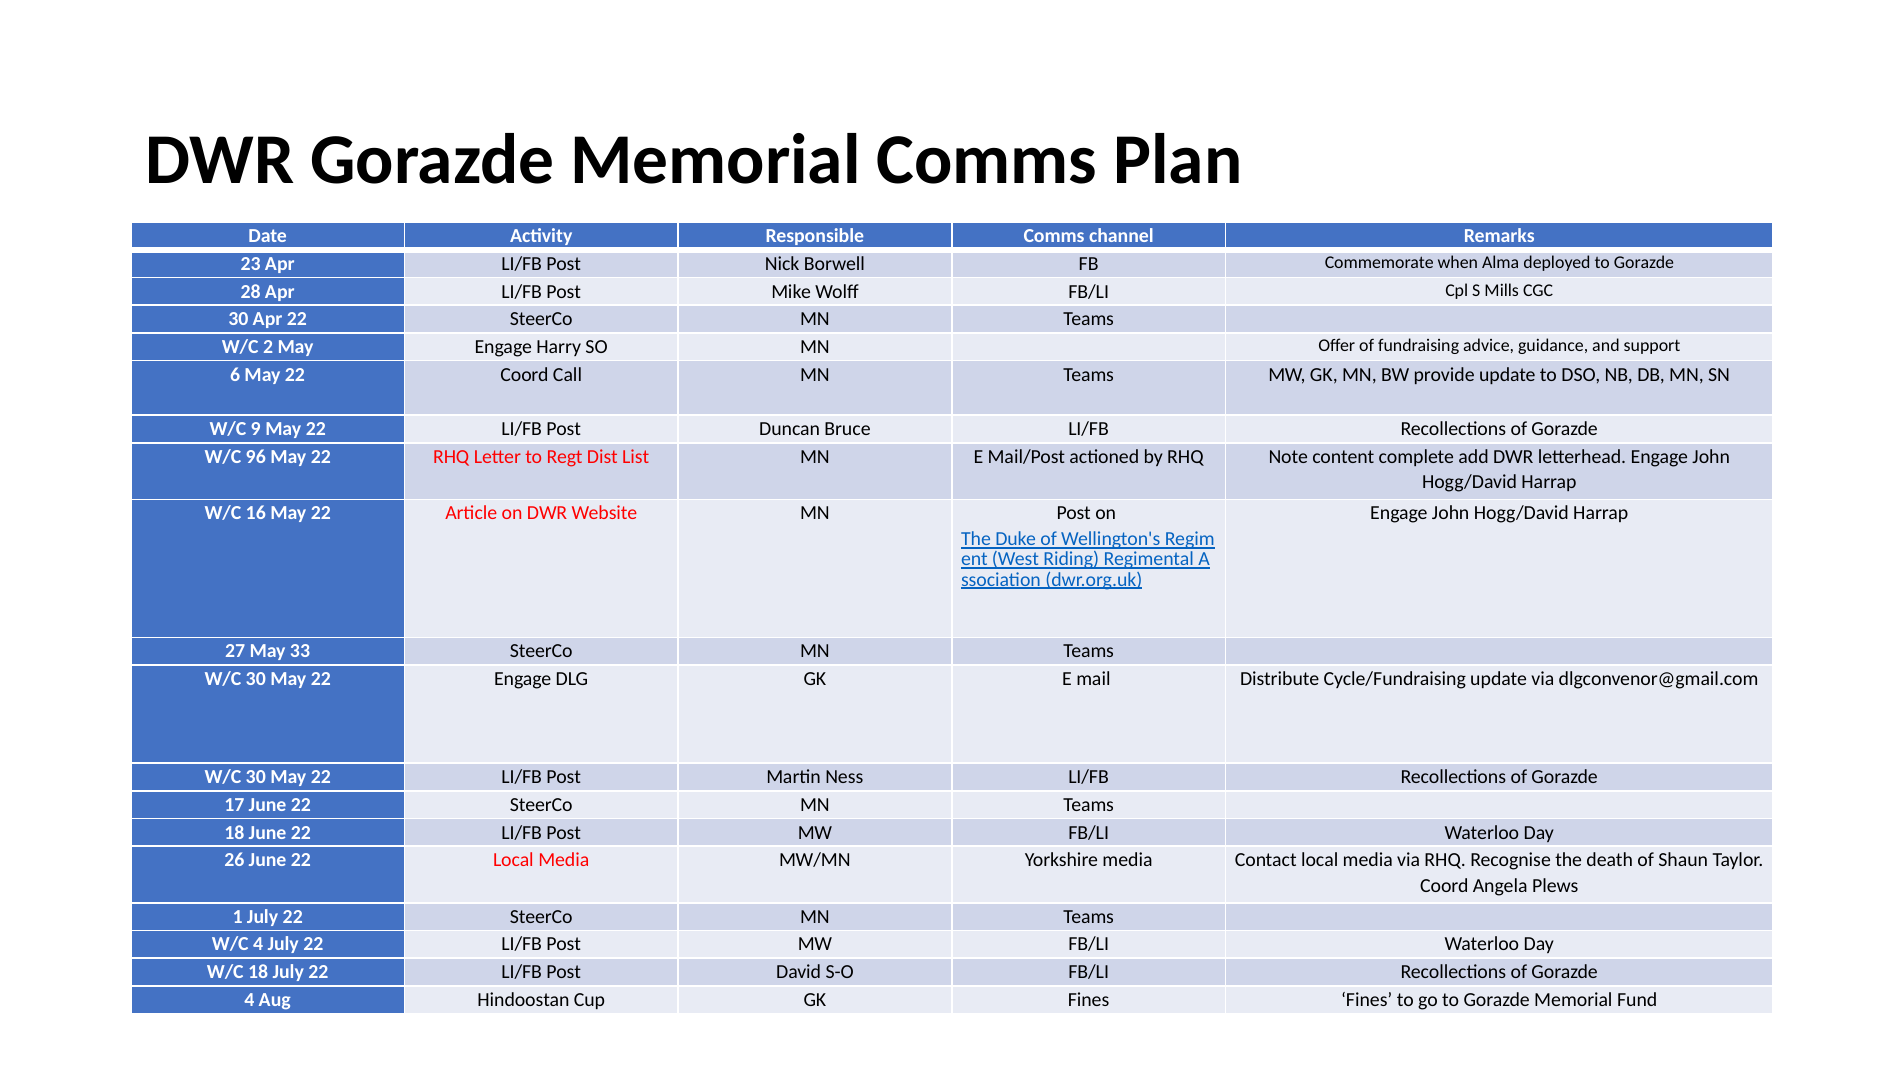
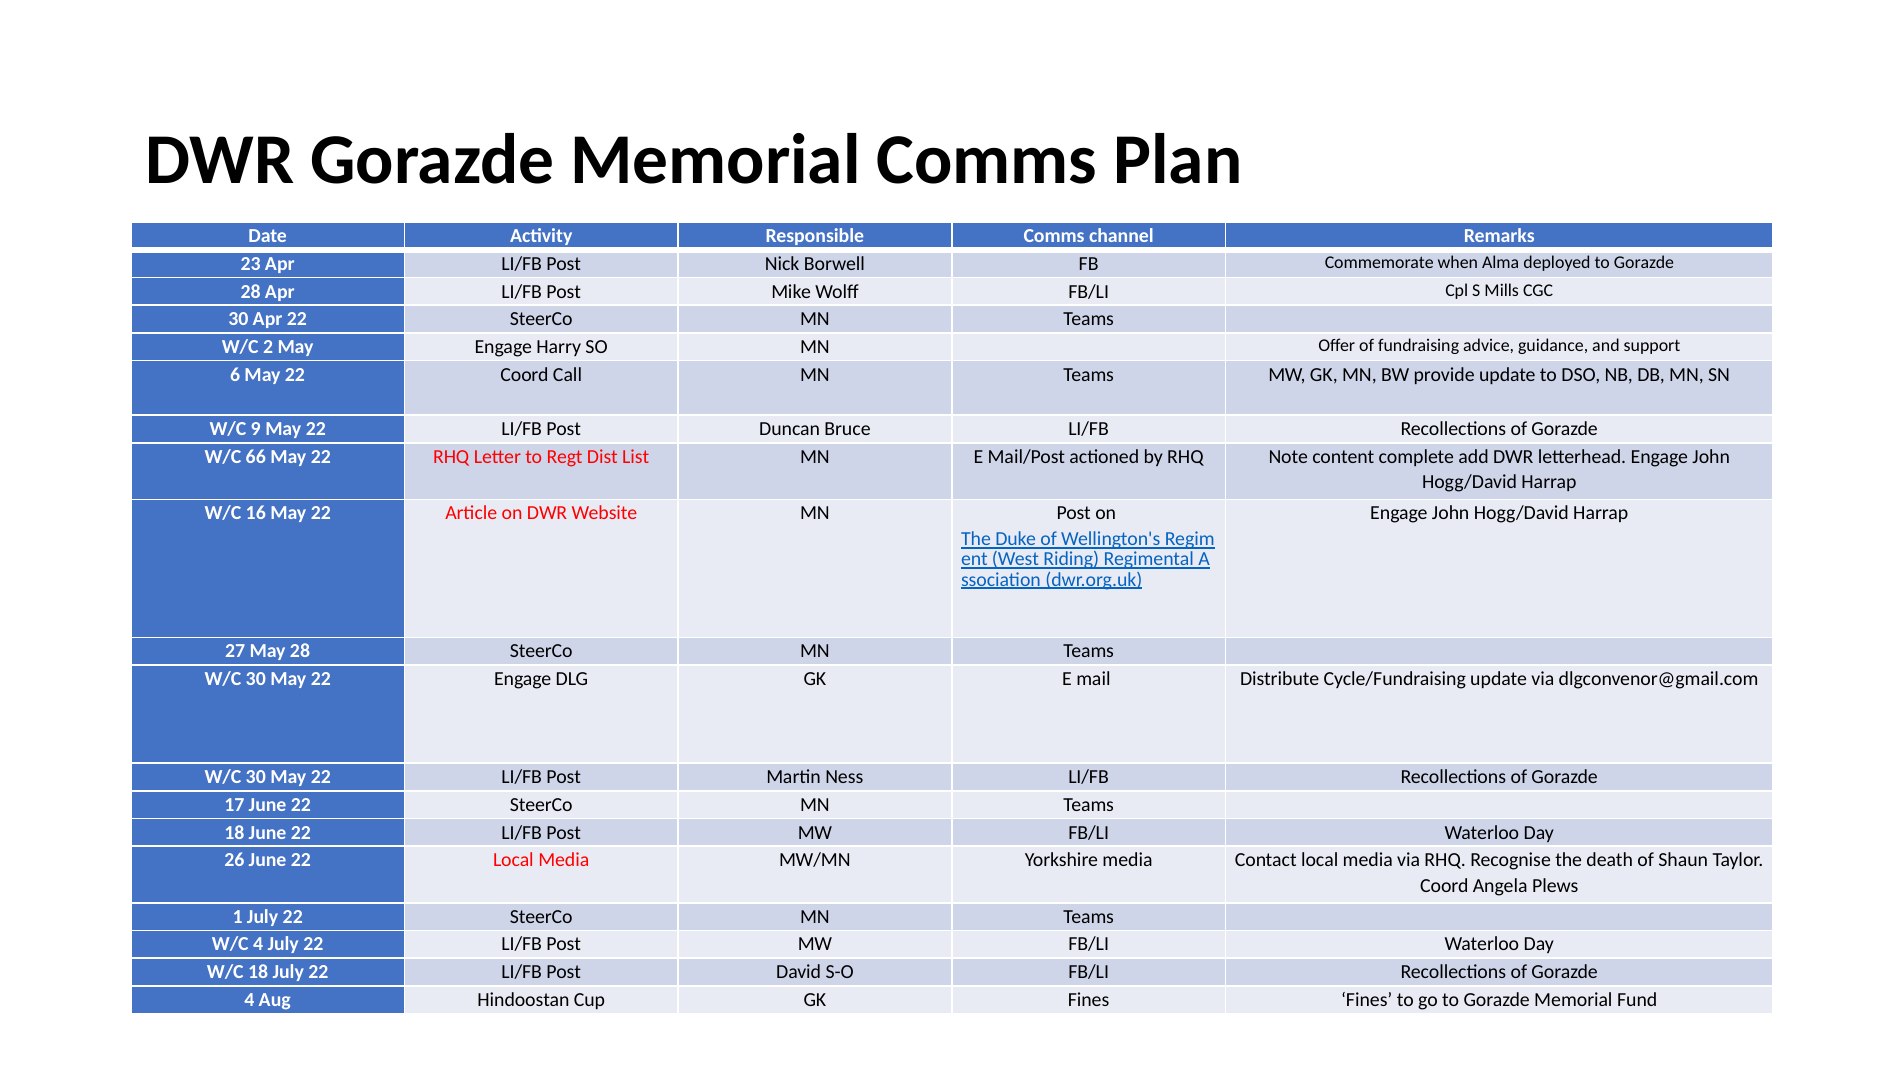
96: 96 -> 66 (256, 457)
May 33: 33 -> 28 (300, 651)
